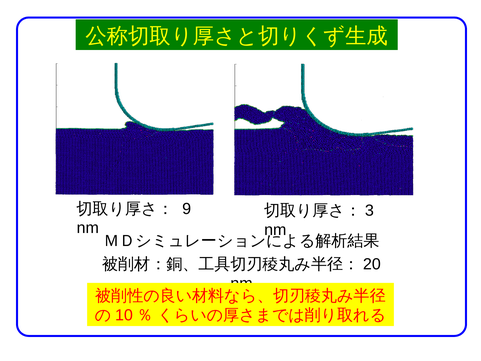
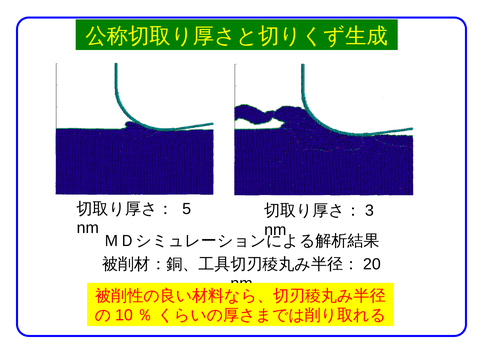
9: 9 -> 5 (187, 209)
